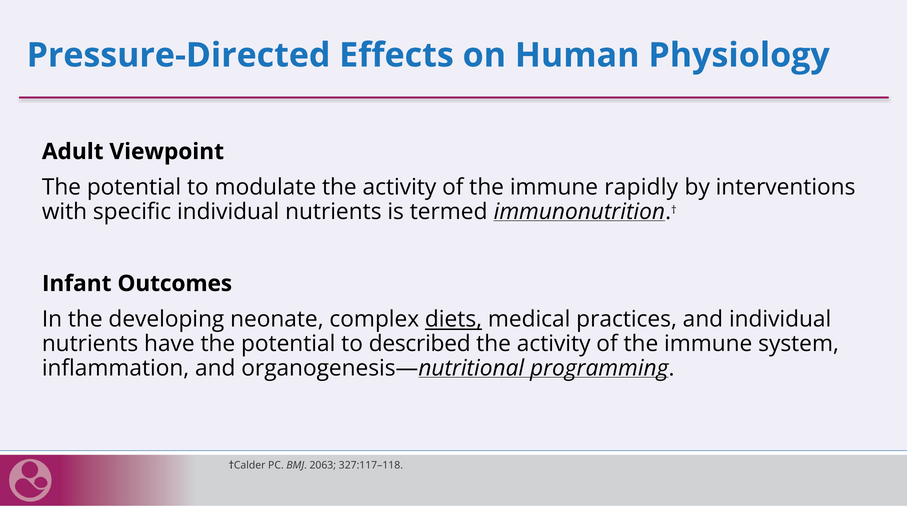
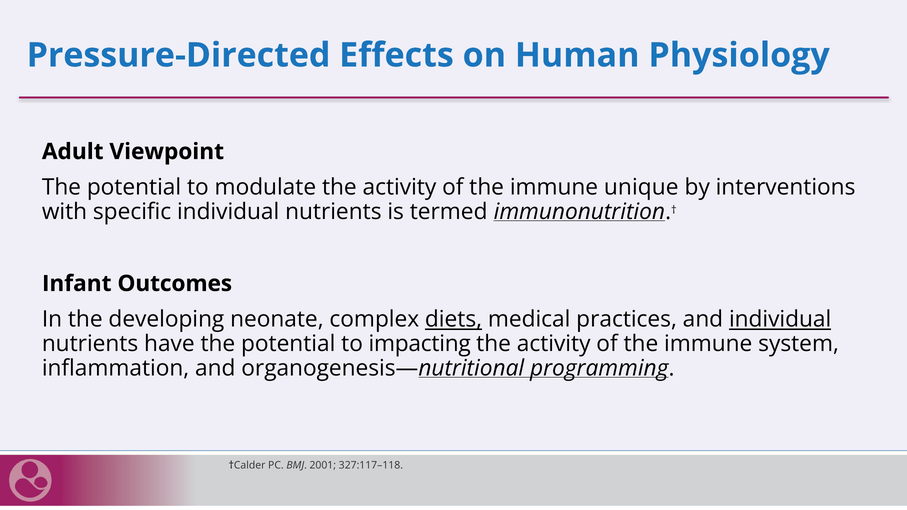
rapidly: rapidly -> unique (641, 188)
individual underline: none -> present (780, 319)
described: described -> impacting (420, 344)
2063: 2063 -> 2001 (323, 465)
